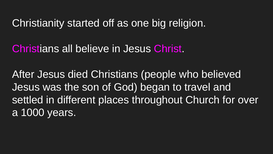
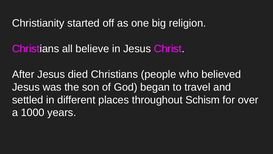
Church: Church -> Schism (203, 100)
